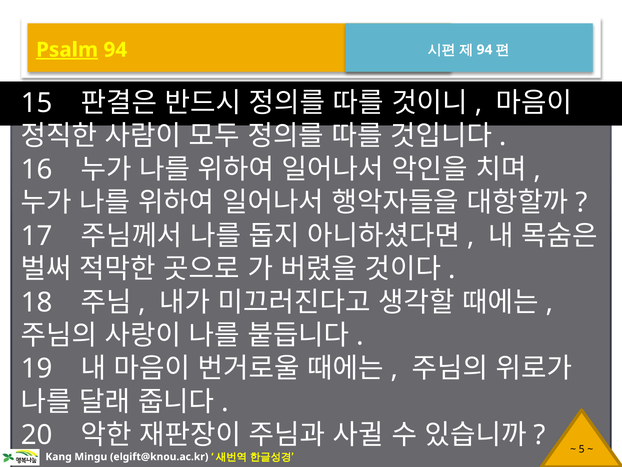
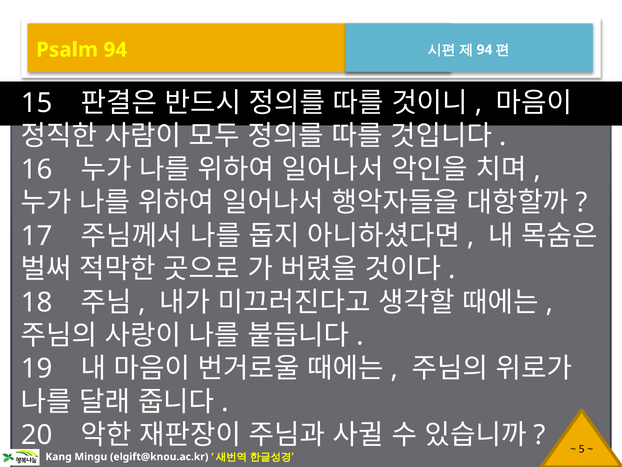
Psalm underline: present -> none (67, 50)
